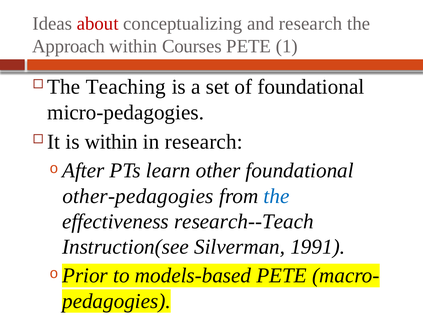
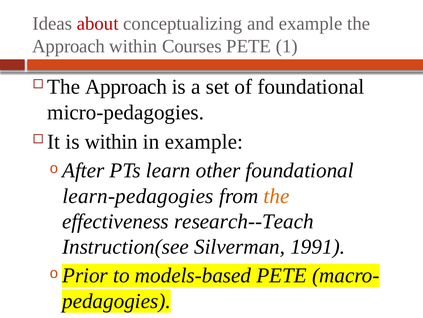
and research: research -> example (311, 24)
Teaching: Teaching -> Approach (126, 87)
in research: research -> example (204, 142)
other-pedagogies: other-pedagogies -> learn-pedagogies (138, 196)
the colour: blue -> orange (277, 196)
